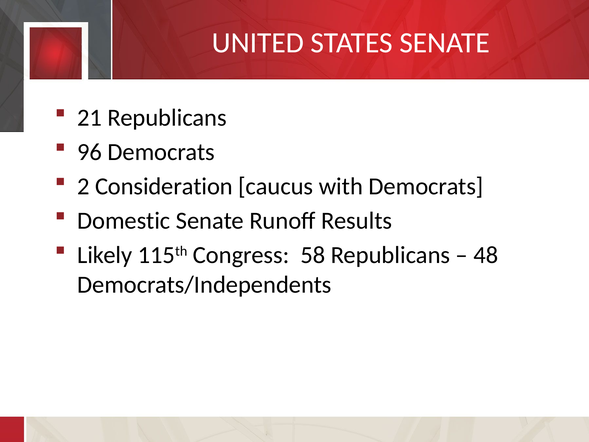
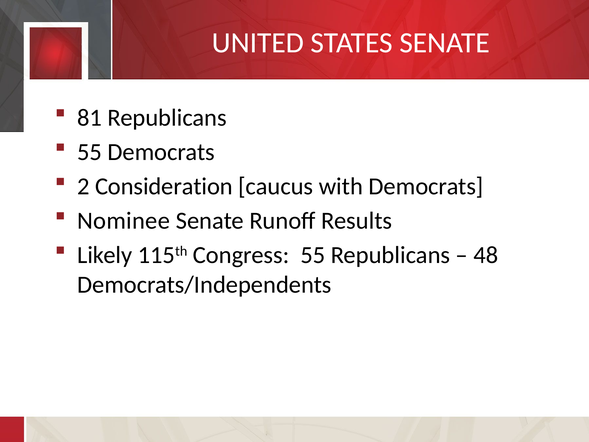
21: 21 -> 81 (89, 118)
96: 96 -> 55 (89, 152)
Domestic: Domestic -> Nominee (124, 221)
Congress 58: 58 -> 55 (313, 255)
